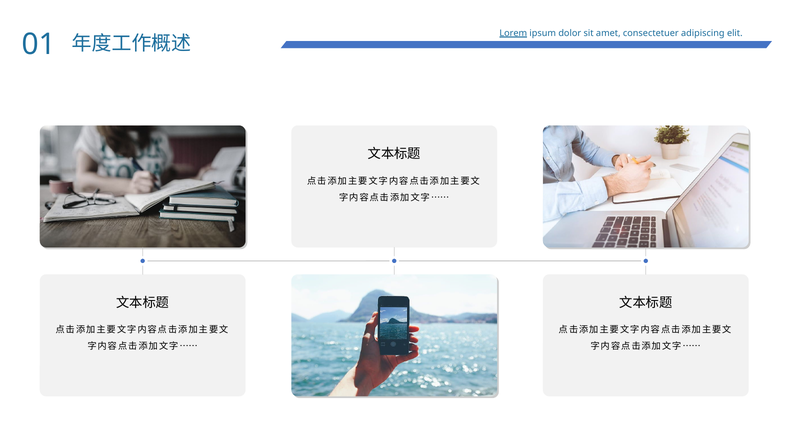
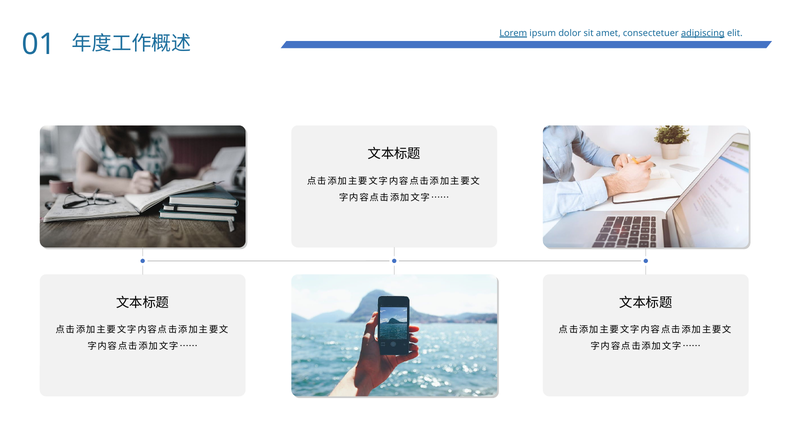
adipiscing underline: none -> present (703, 33)
